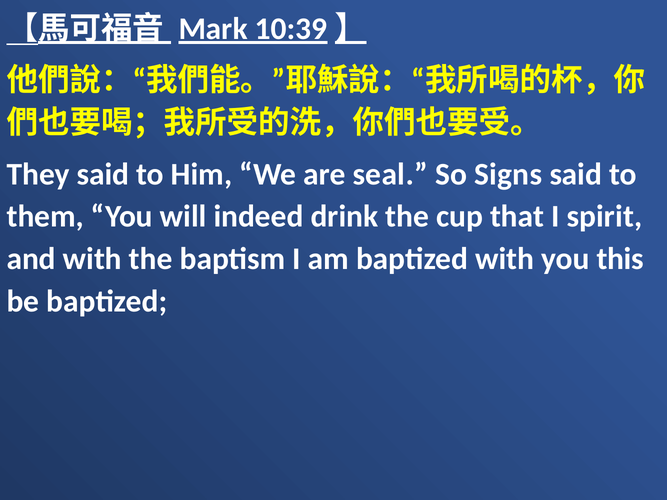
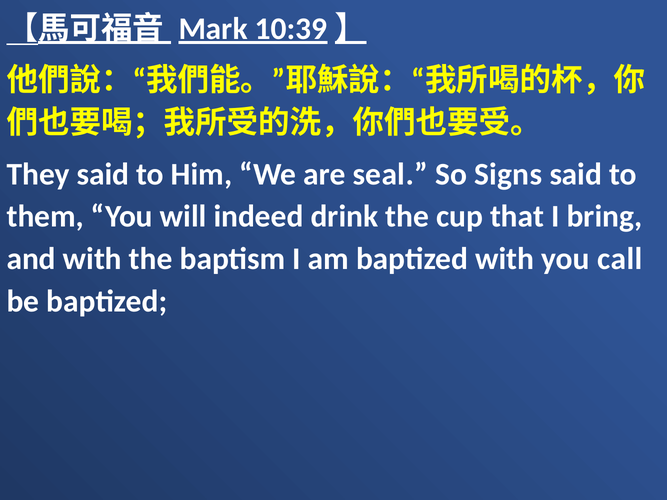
spirit: spirit -> bring (604, 217)
this: this -> call (620, 259)
